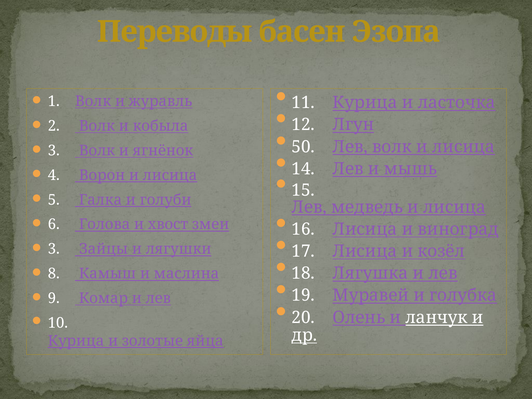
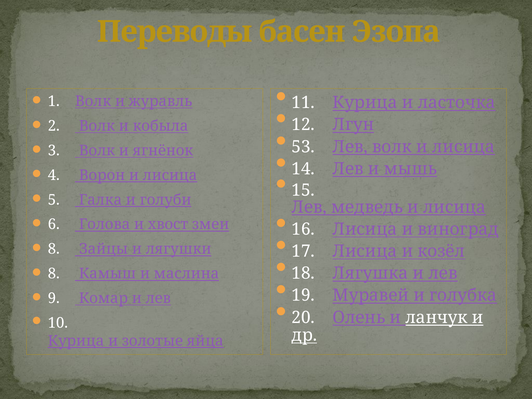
50: 50 -> 53 (303, 147)
3: 3 -> 8 (54, 249)
